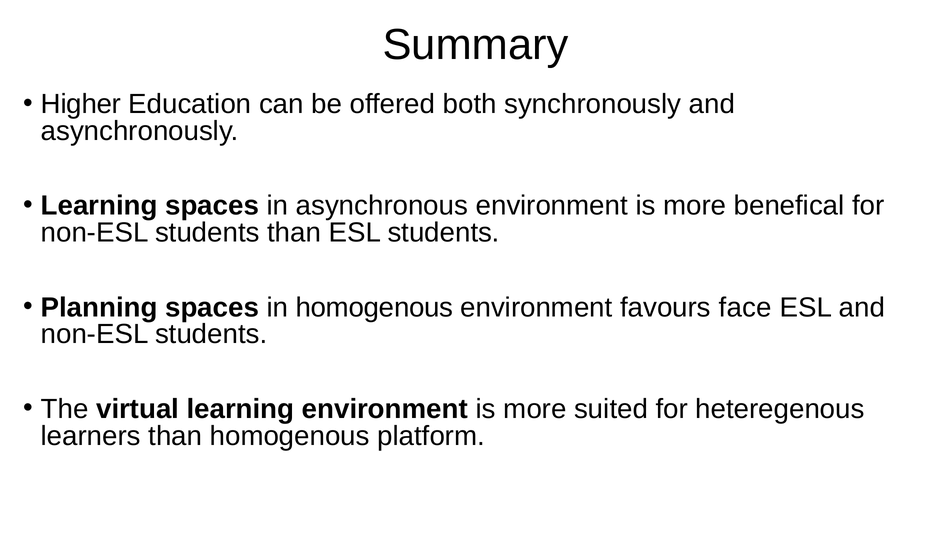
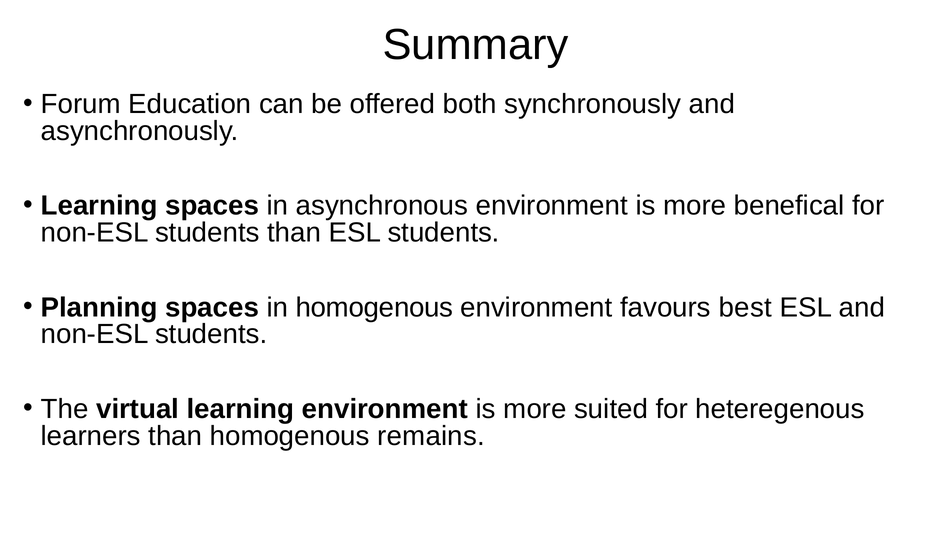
Higher: Higher -> Forum (81, 104)
face: face -> best (745, 308)
platform: platform -> remains (431, 436)
